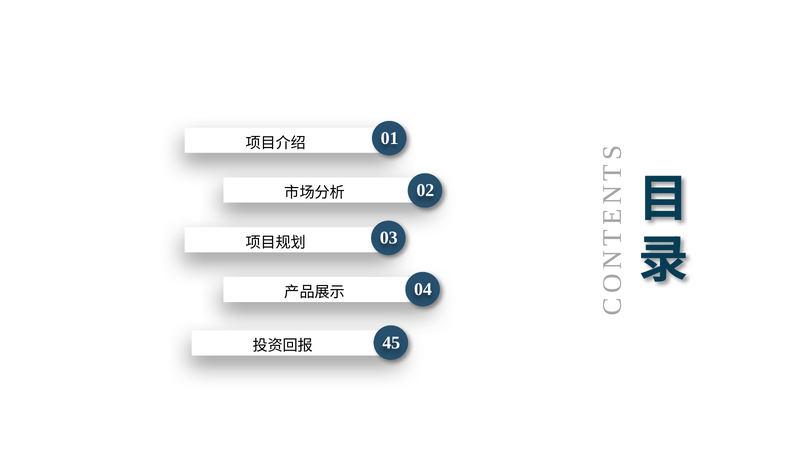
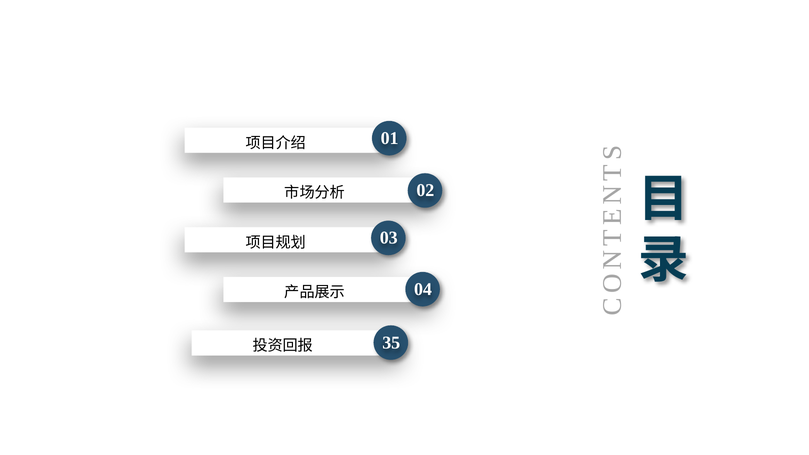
45: 45 -> 35 (391, 343)
